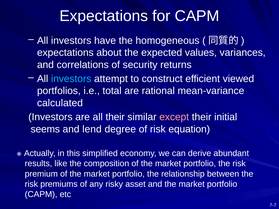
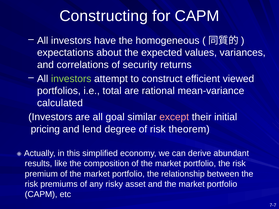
Expectations: Expectations -> Constructing (104, 16)
investors colour: light blue -> light green (71, 79)
all their: their -> goal (115, 117)
seems: seems -> pricing (45, 129)
equation: equation -> theorem (189, 129)
